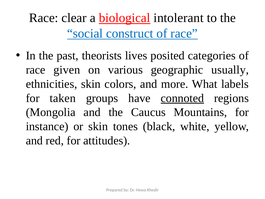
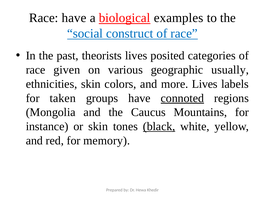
Race clear: clear -> have (74, 18)
intolerant: intolerant -> examples (179, 18)
more What: What -> Lives (205, 84)
black underline: none -> present (159, 126)
attitudes: attitudes -> memory (107, 140)
